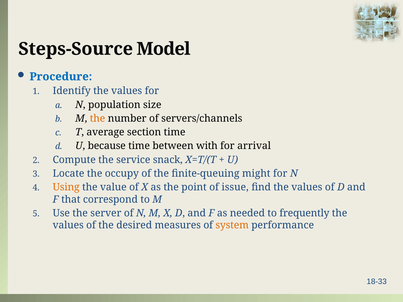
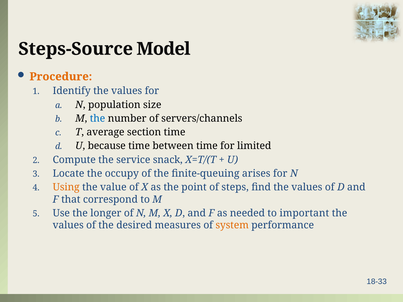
Procedure colour: blue -> orange (61, 77)
the colour: orange -> blue (98, 119)
between with: with -> time (207, 146)
arrival: arrival -> limited (254, 146)
might: might -> arises (256, 174)
issue: issue -> steps (235, 187)
server: server -> longer (106, 213)
frequently: frequently -> important (304, 213)
